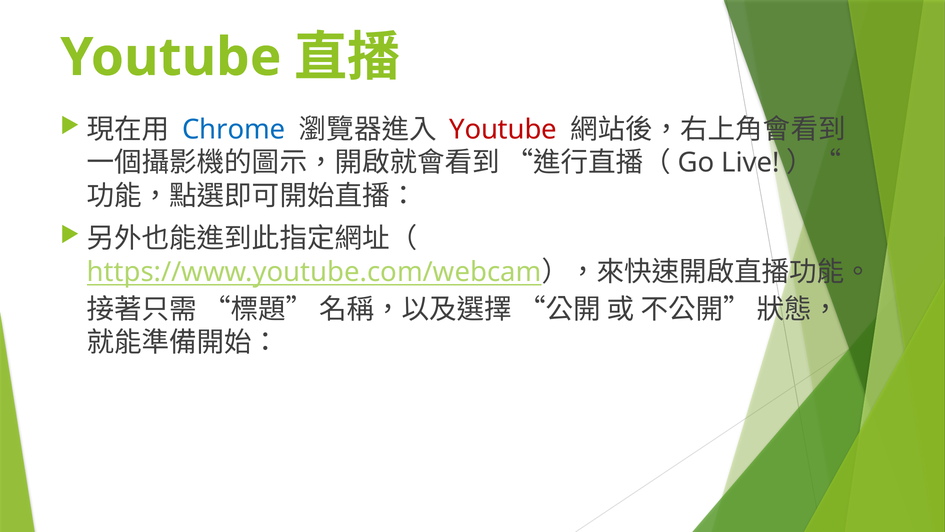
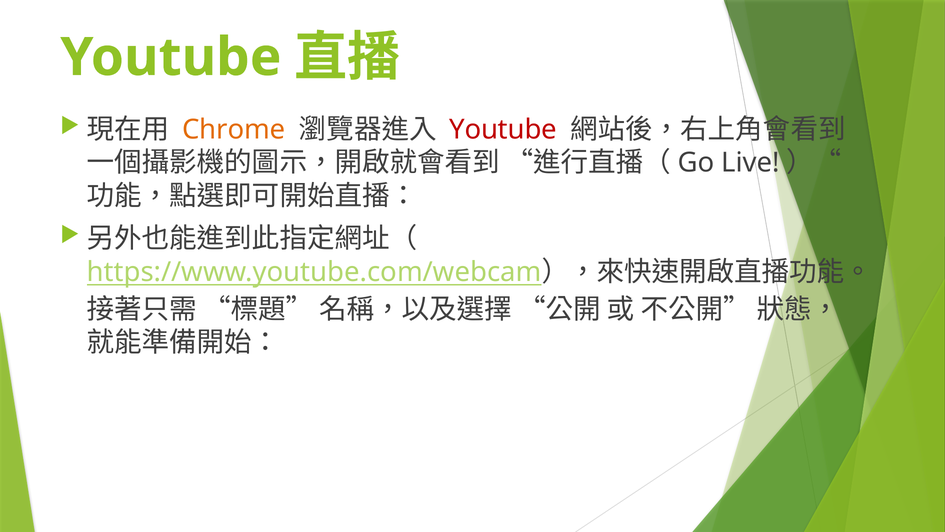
Chrome colour: blue -> orange (234, 130)
